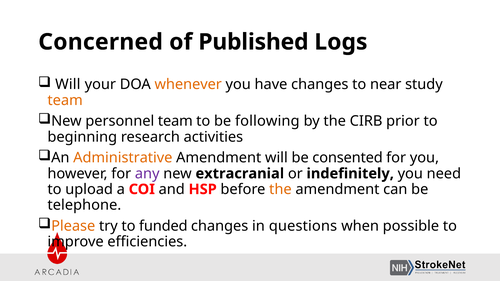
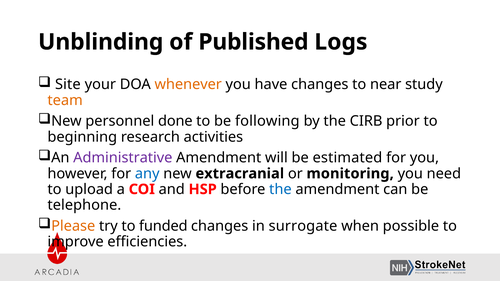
Concerned: Concerned -> Unblinding (101, 42)
Will: Will -> Site (68, 85)
personnel team: team -> done (175, 121)
Administrative colour: orange -> purple (123, 158)
consented: consented -> estimated (347, 158)
any colour: purple -> blue (147, 174)
indefinitely: indefinitely -> monitoring (350, 174)
the colour: orange -> blue (280, 189)
questions: questions -> surrogate (303, 226)
